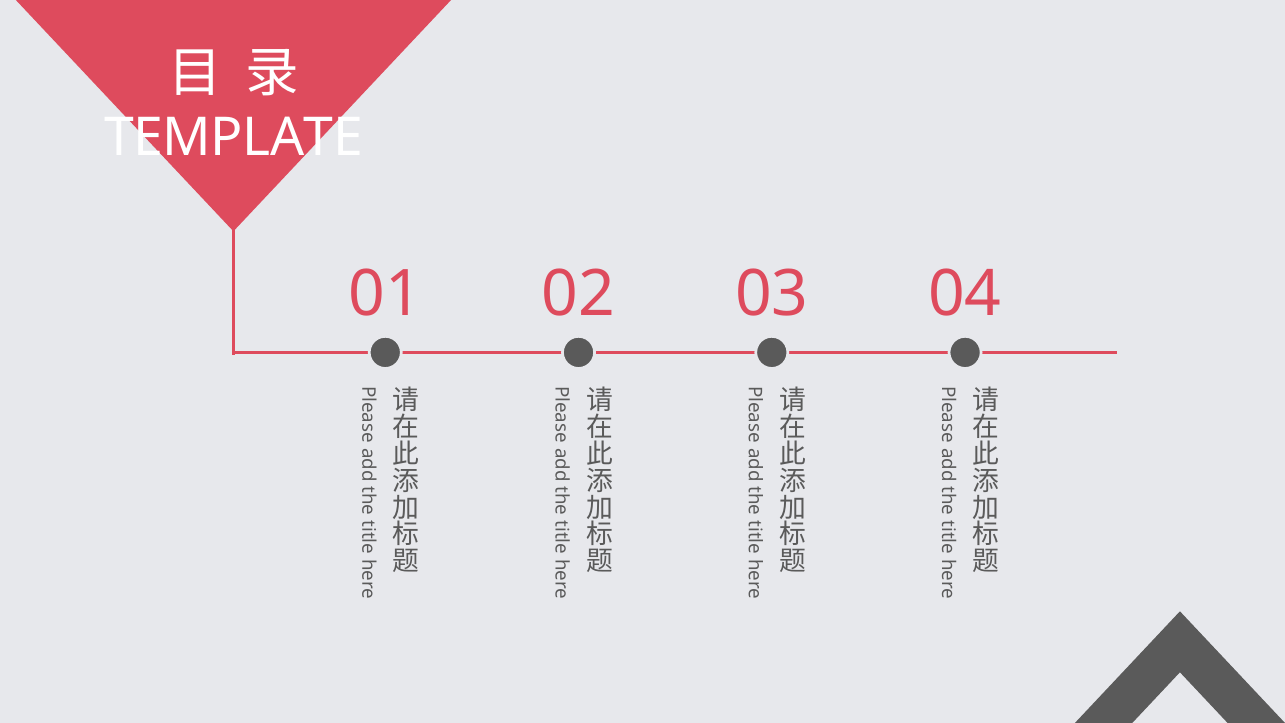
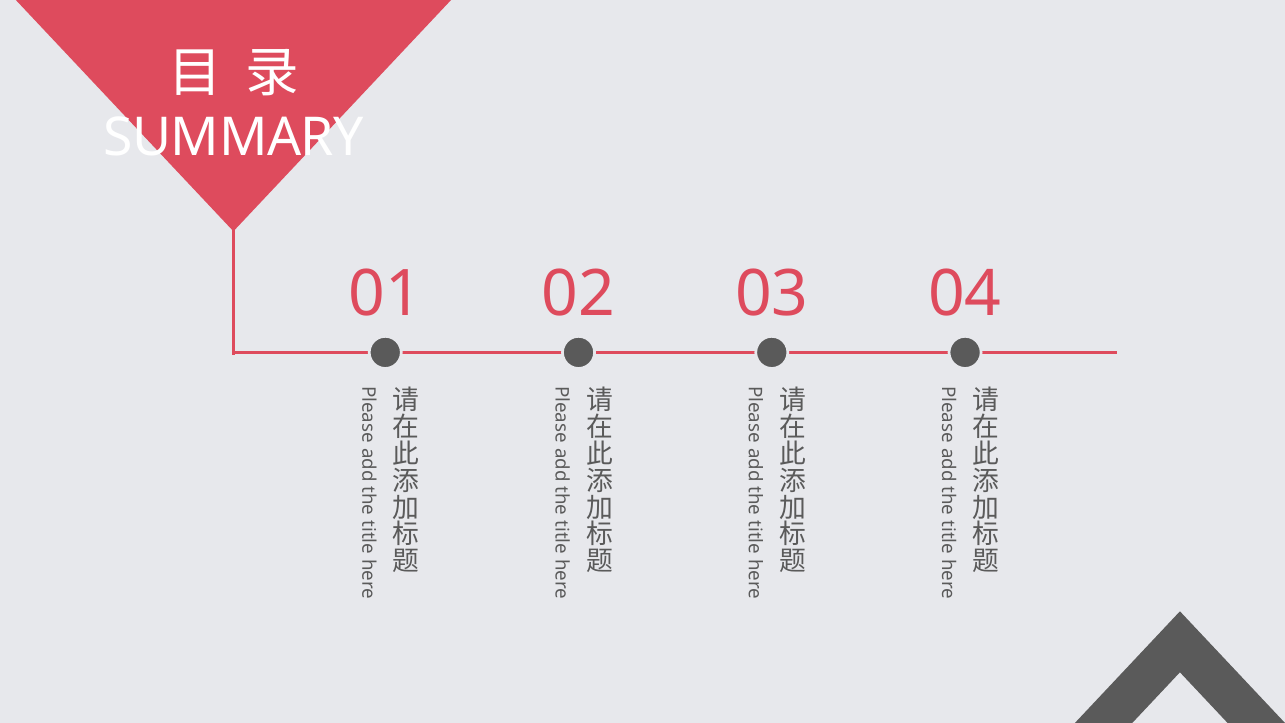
TEMPLATE: TEMPLATE -> SUMMARY (234, 138)
